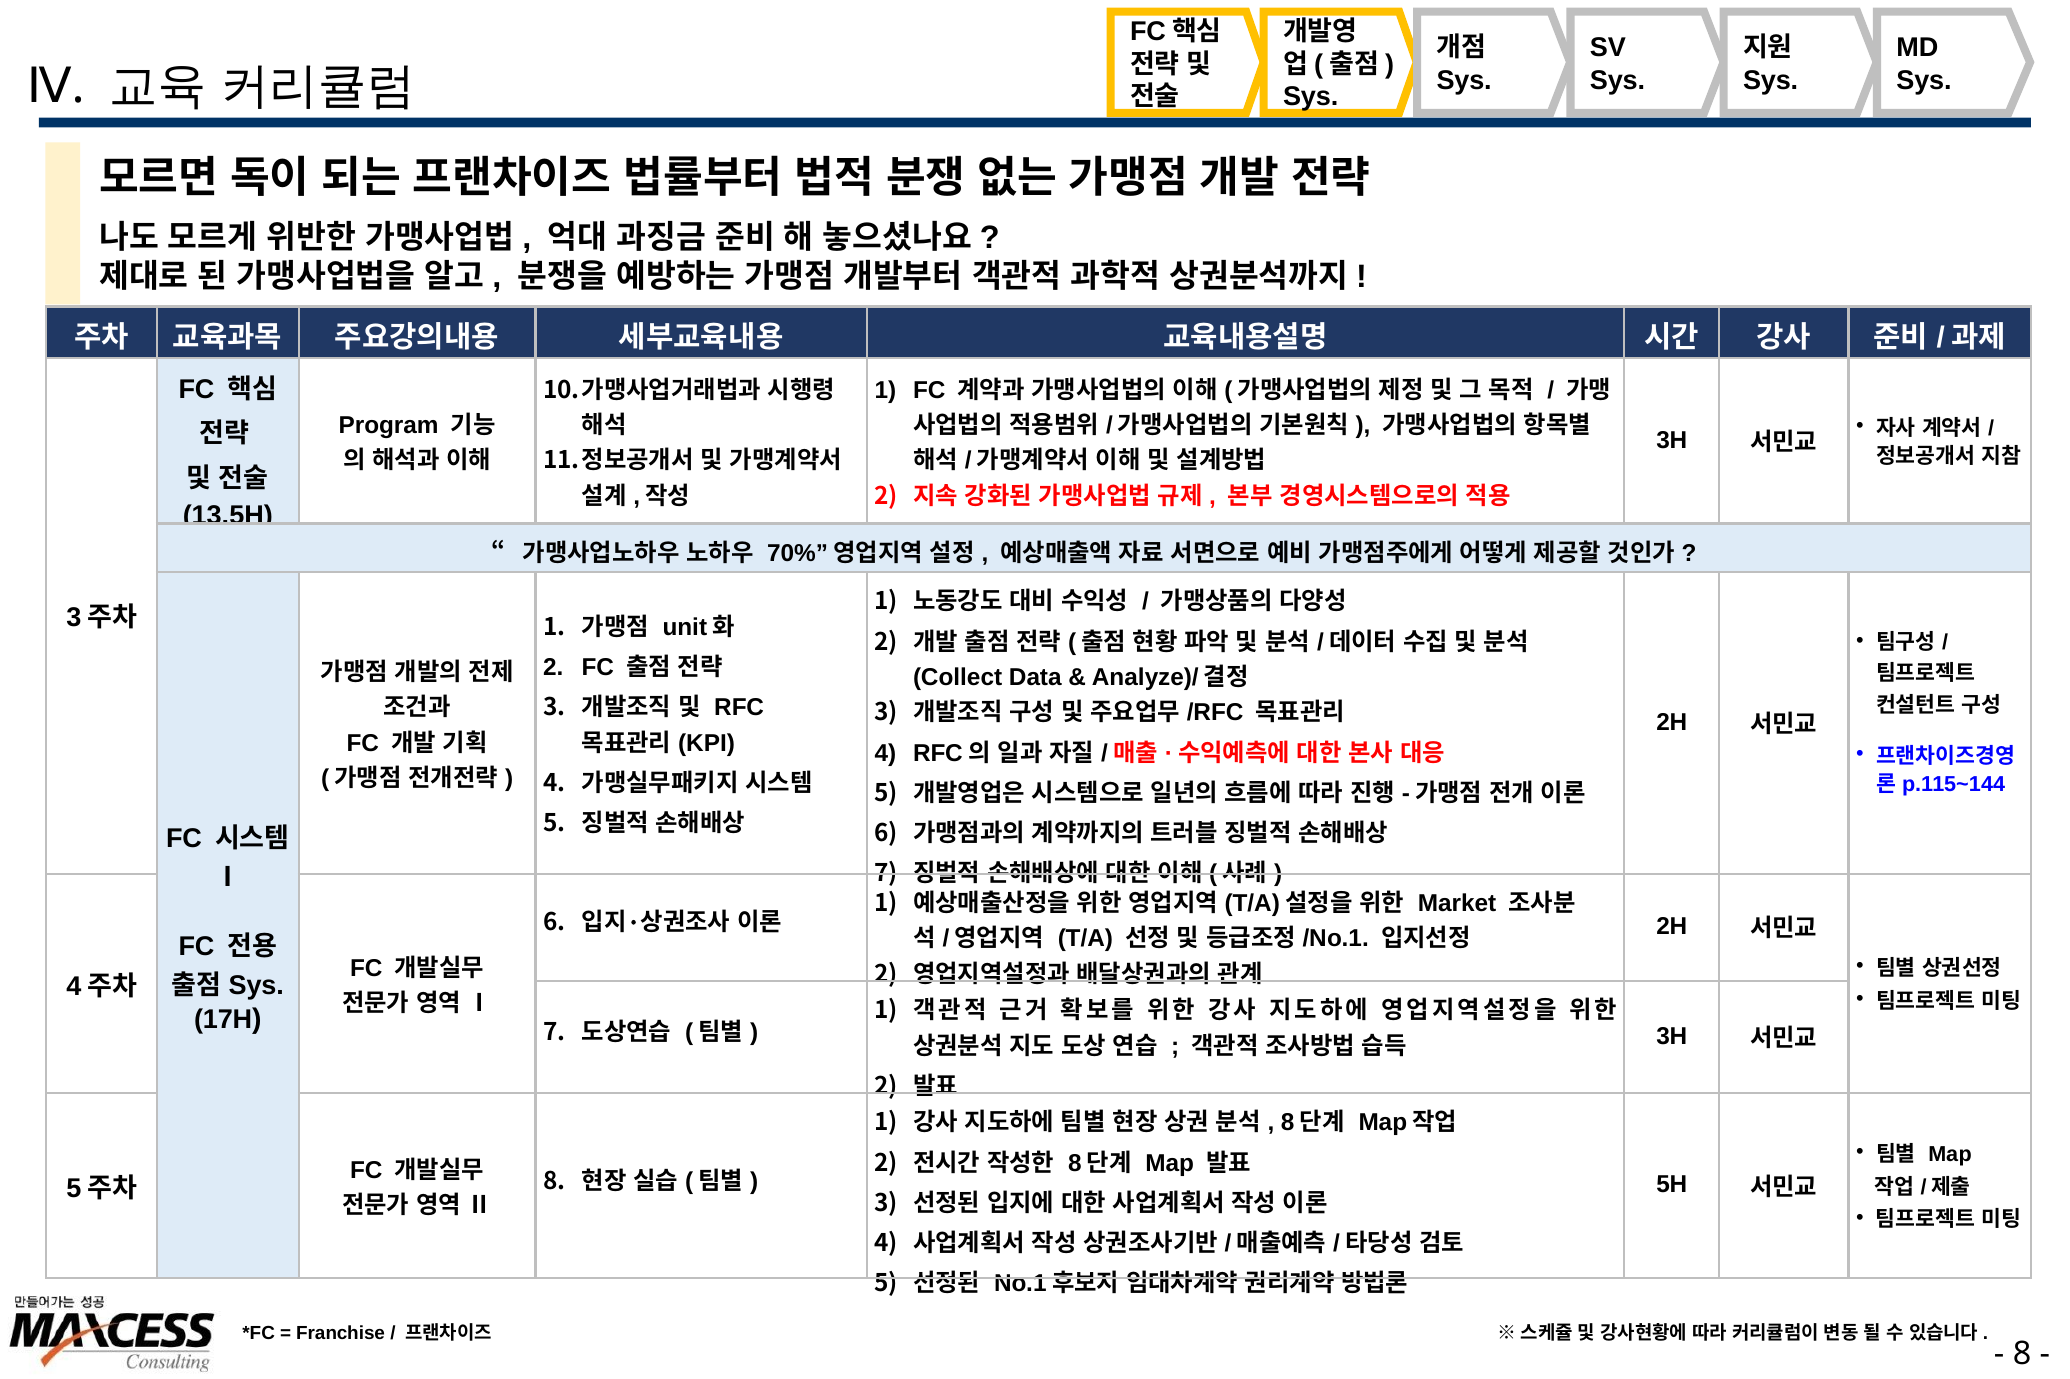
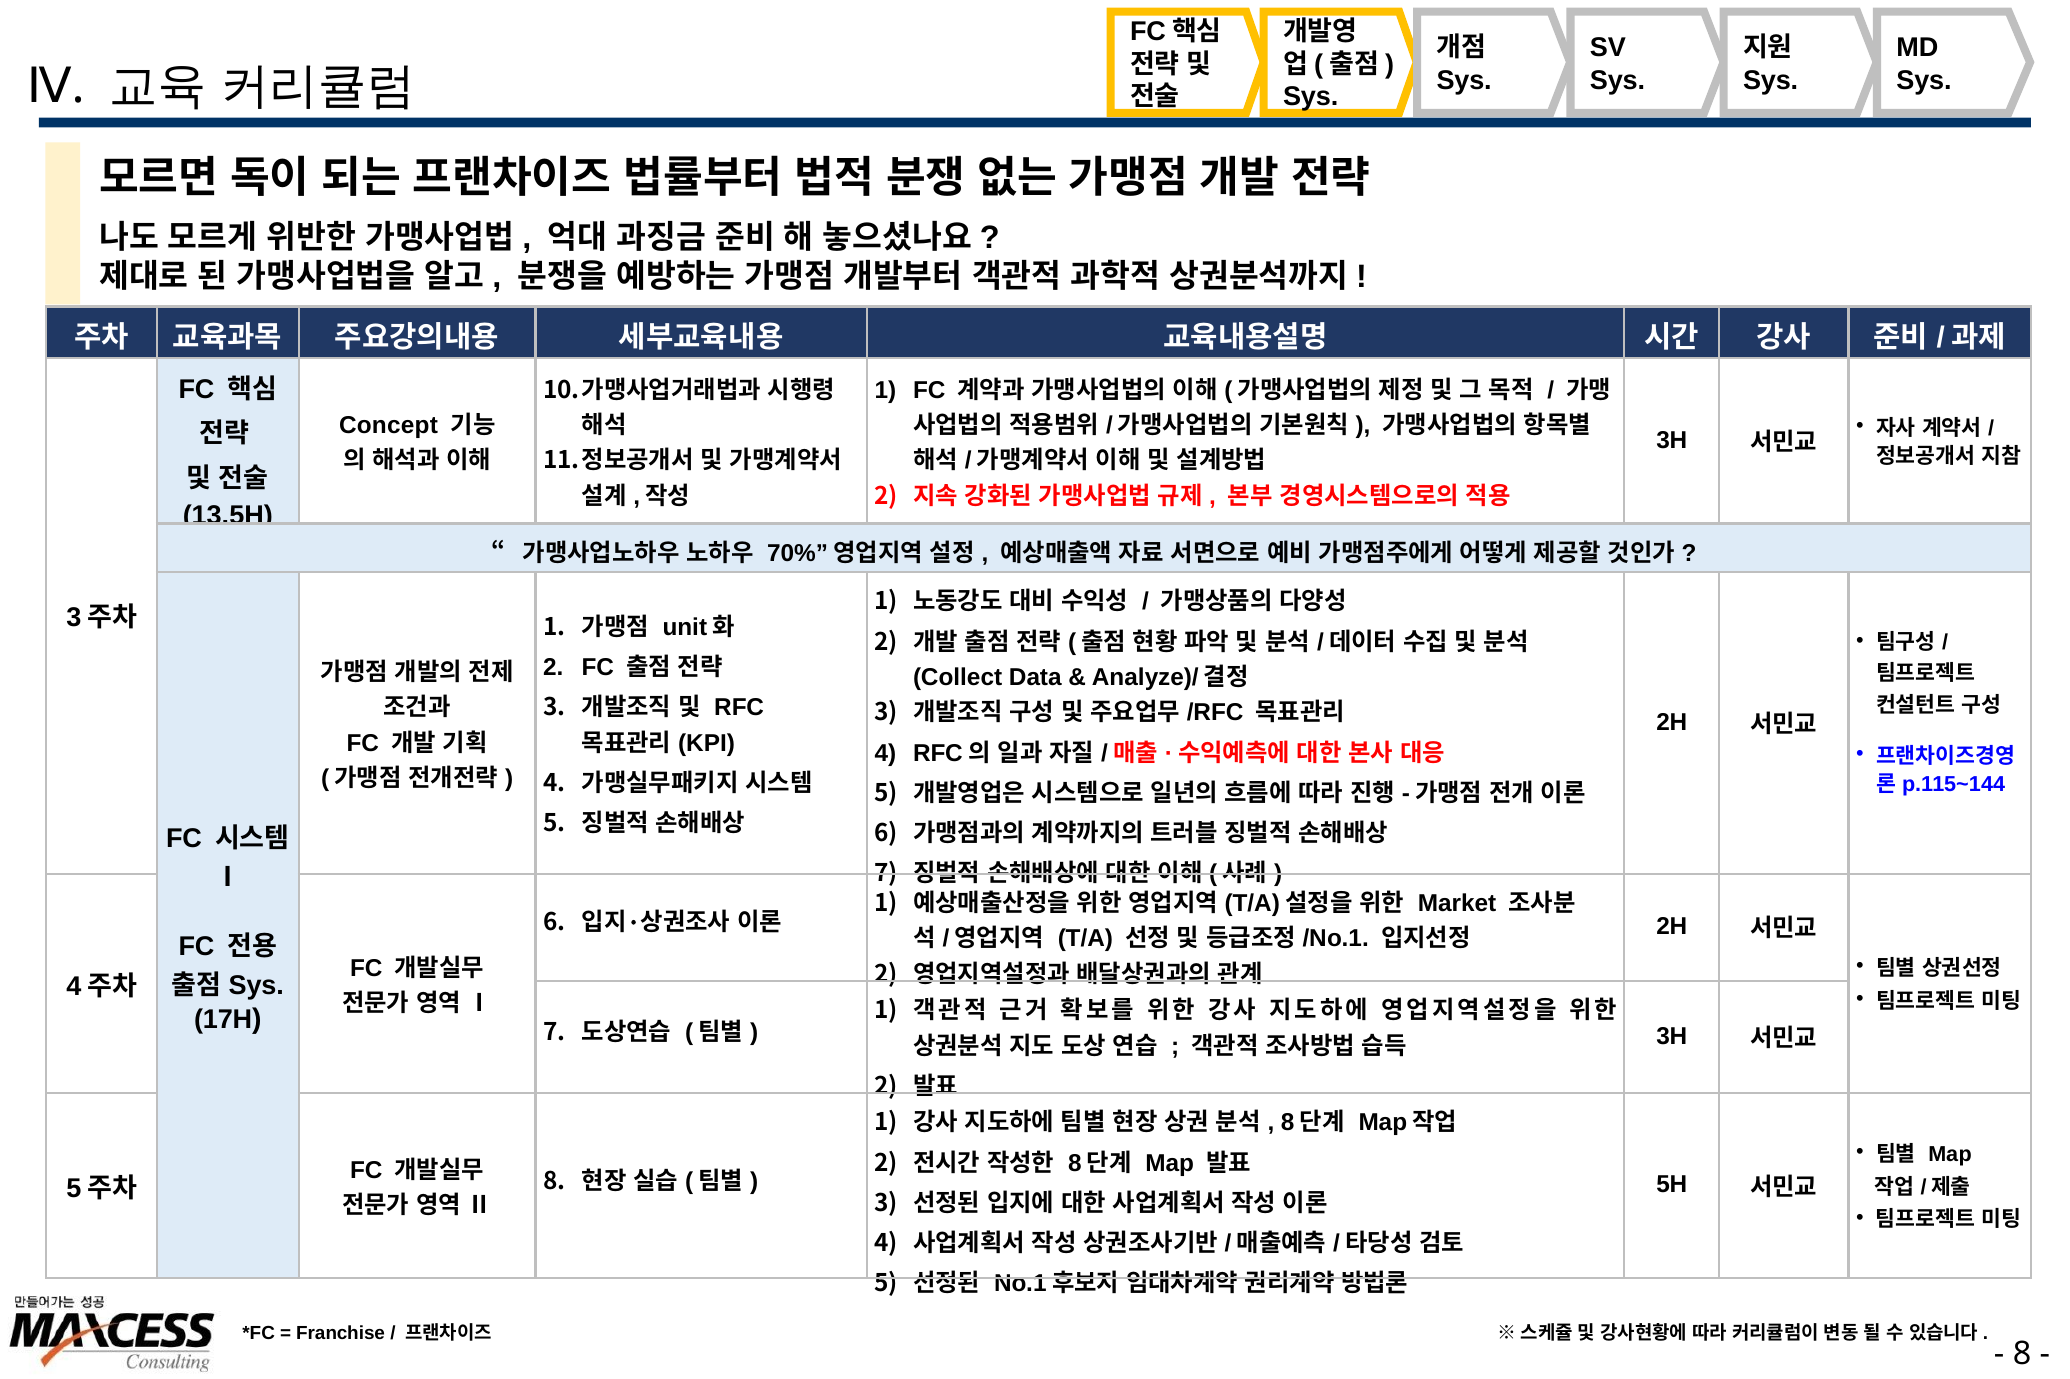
Program: Program -> Concept (388, 426)
